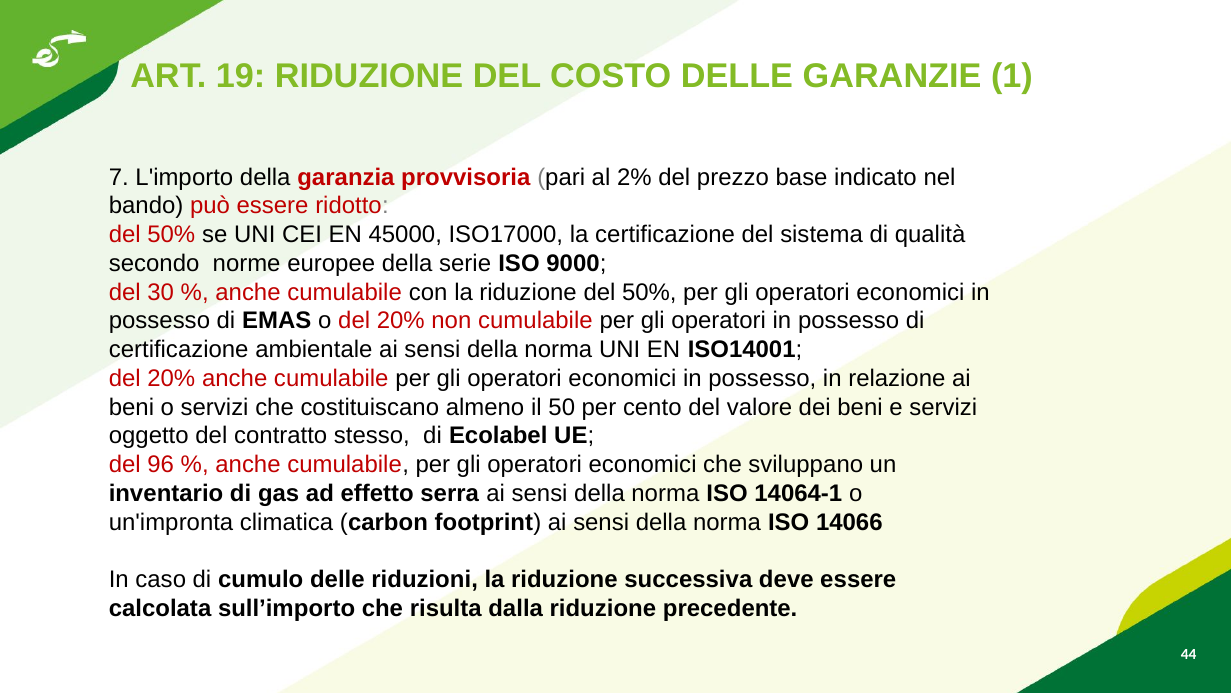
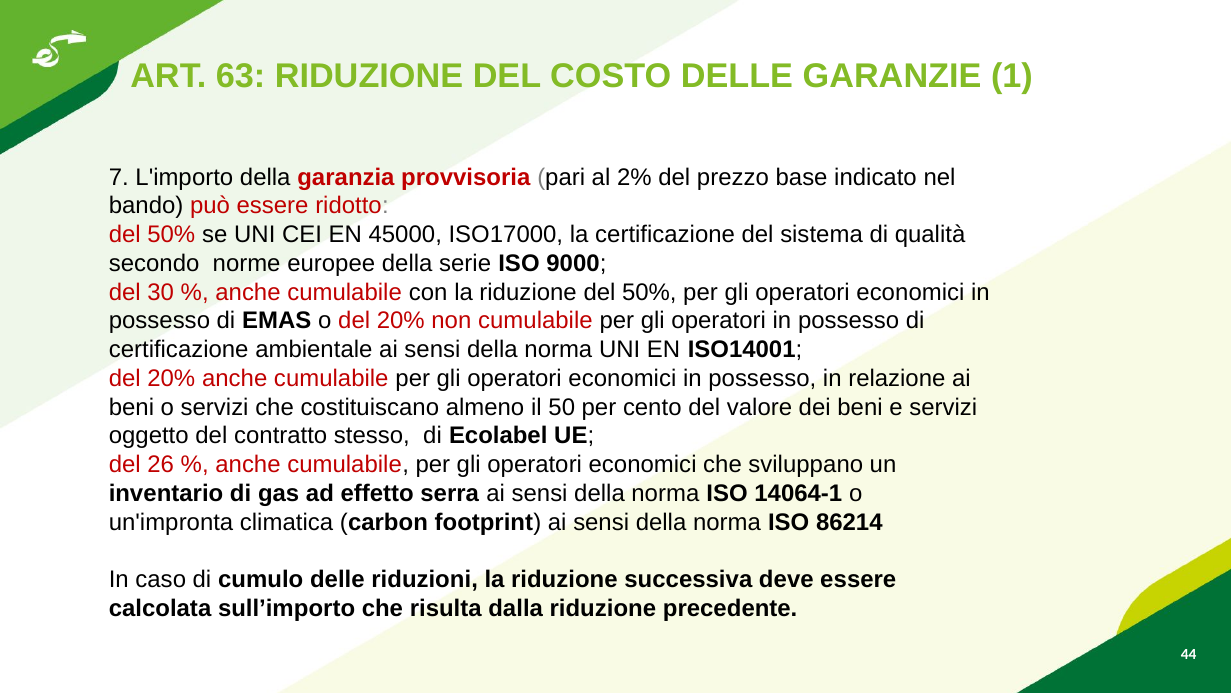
19: 19 -> 63 (241, 76)
96: 96 -> 26 (161, 464)
14066: 14066 -> 86214 (849, 522)
